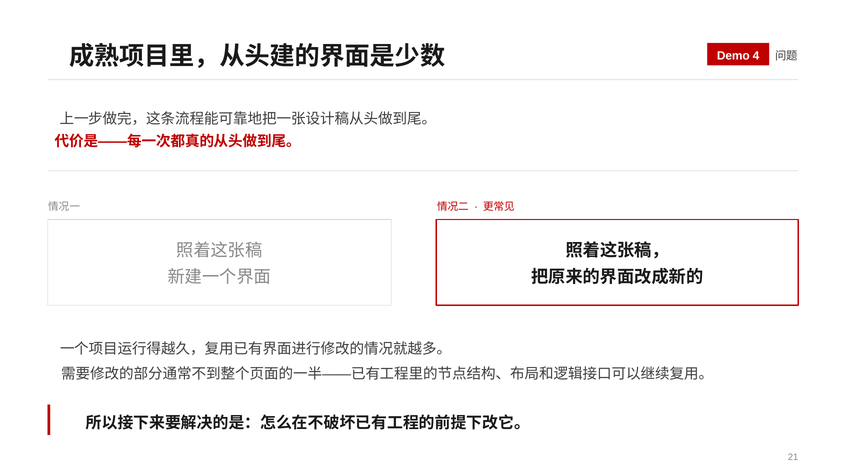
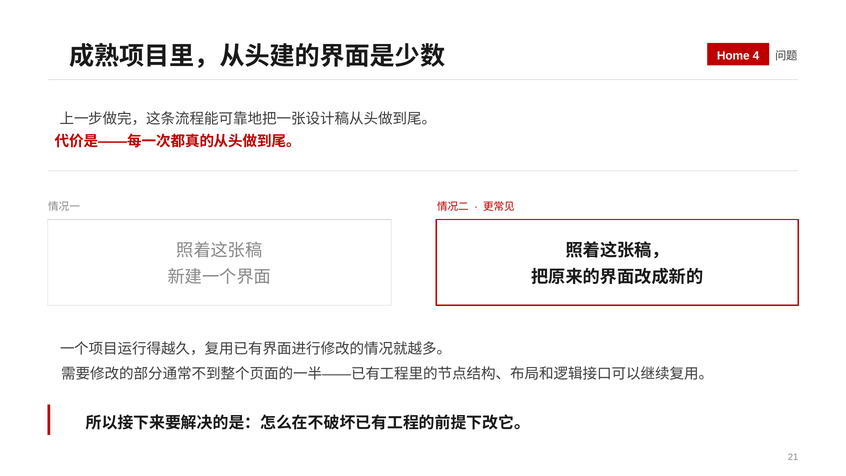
Demo: Demo -> Home (733, 56)
